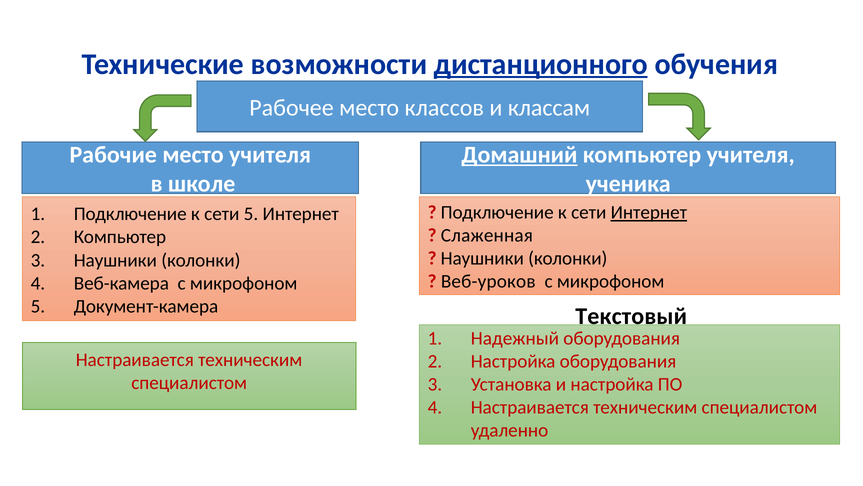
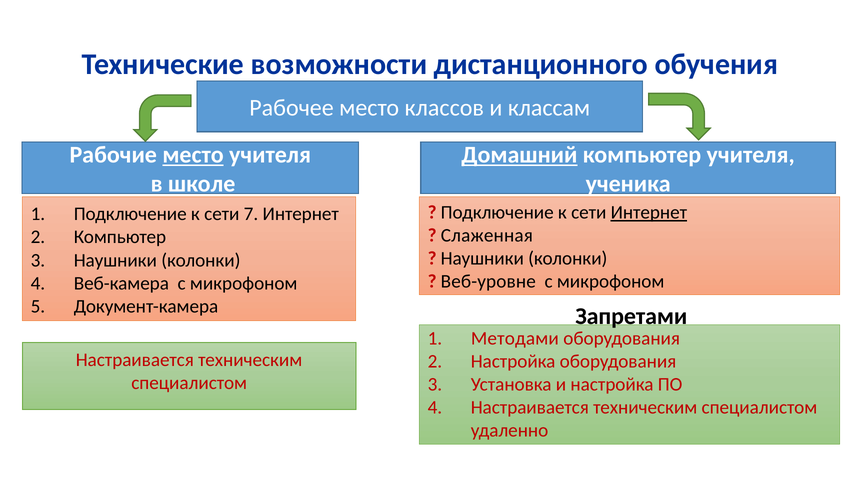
дистанционного underline: present -> none (541, 64)
место underline: none -> present (193, 155)
сети 5: 5 -> 7 (251, 214)
Веб-уроков: Веб-уроков -> Веб-уровне (488, 281)
Текстовый: Текстовый -> Запретами (631, 316)
Надежный: Надежный -> Методами (515, 338)
